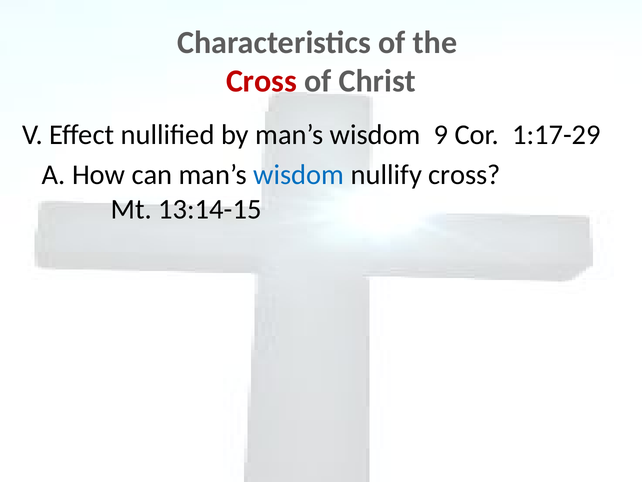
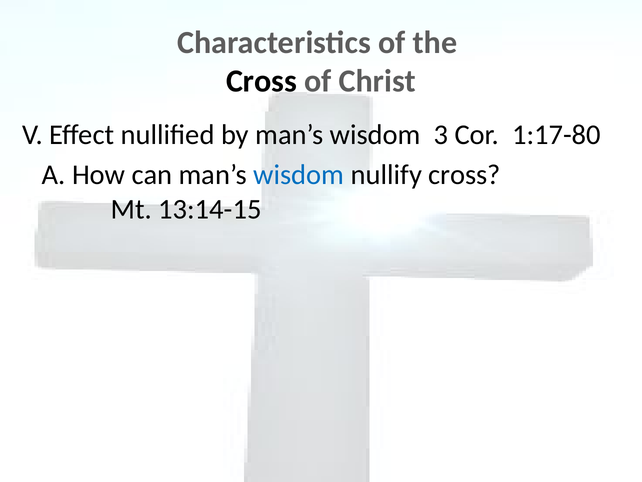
Cross colour: red -> black (261, 81)
9: 9 -> 3 (441, 135)
1:17-29: 1:17-29 -> 1:17-80 (556, 135)
